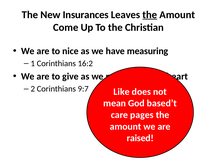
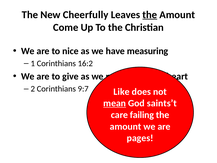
Insurances: Insurances -> Cheerfully (86, 15)
mean underline: none -> present (115, 103)
based’t: based’t -> saints’t (162, 103)
pages: pages -> failing (142, 115)
raised: raised -> pages (140, 138)
